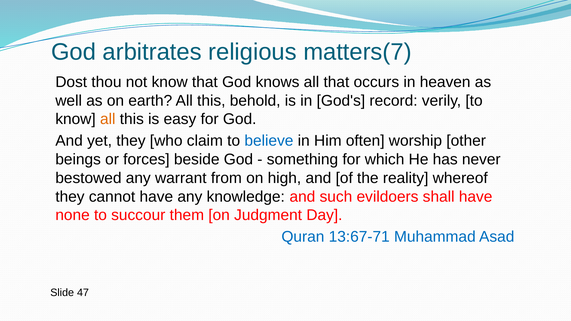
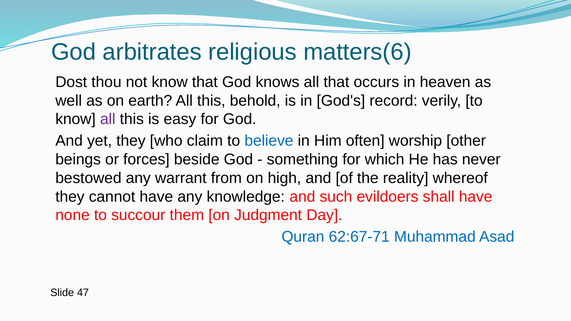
matters(7: matters(7 -> matters(6 (357, 52)
all colour: orange -> purple (108, 119)
13:67-71: 13:67-71 -> 62:67-71 (359, 237)
